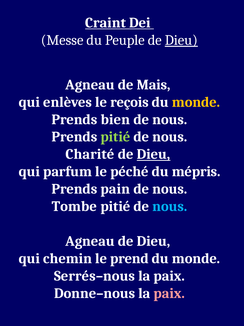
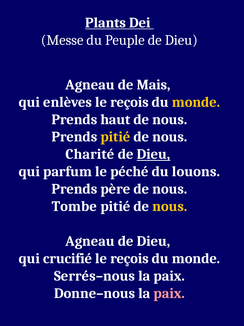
Craint: Craint -> Plants (106, 23)
Dieu underline: present -> none (181, 40)
bien: bien -> haut (115, 119)
pitié colour: light green -> yellow (115, 137)
mépris: mépris -> louons (196, 171)
pain: pain -> père (115, 189)
nous colour: light blue -> yellow (170, 206)
chemin: chemin -> crucifié (68, 258)
prend: prend -> reçois (129, 258)
